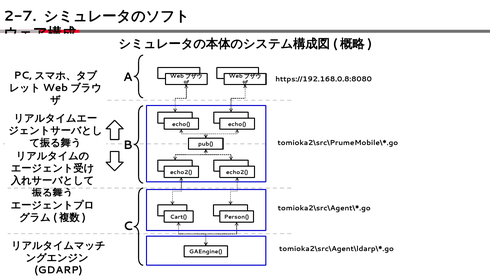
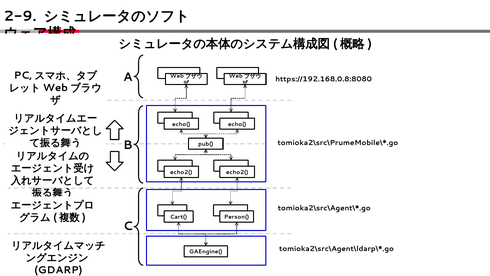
2-7: 2-7 -> 2-9 (20, 16)
